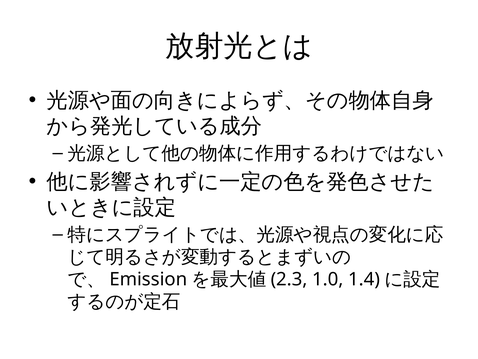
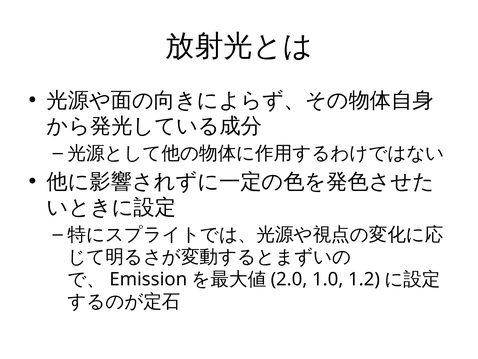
2.3: 2.3 -> 2.0 (289, 279)
1.4: 1.4 -> 1.2 (364, 279)
